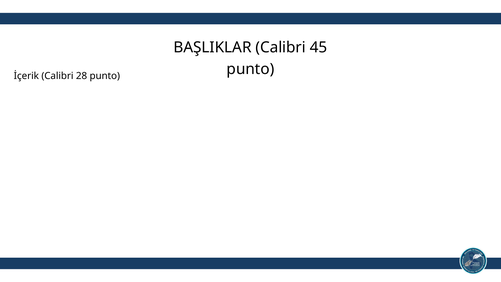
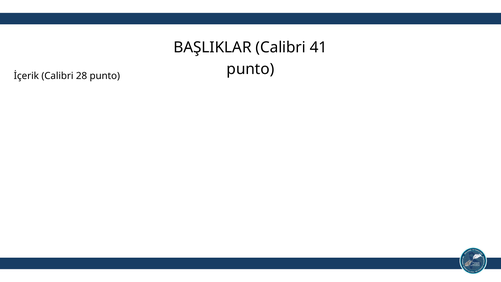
45: 45 -> 41 (319, 48)
